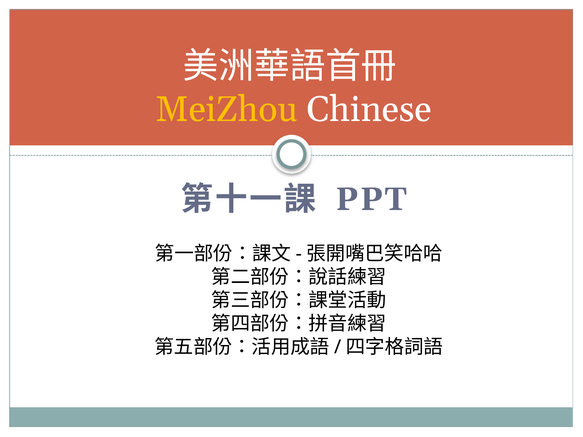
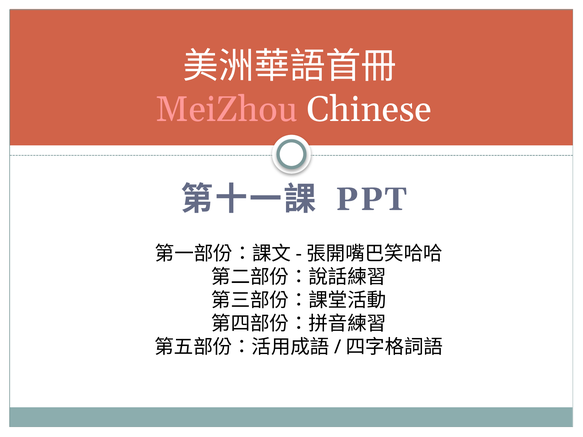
MeiZhou colour: yellow -> pink (227, 109)
